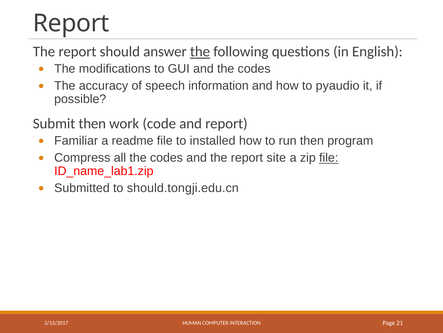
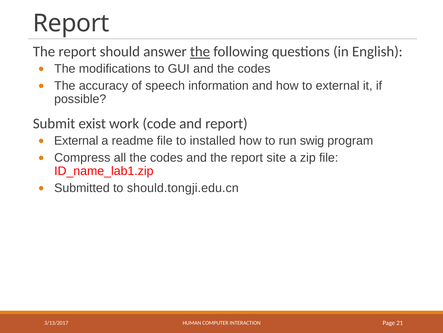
to pyaudio: pyaudio -> external (338, 86)
Submit then: then -> exist (92, 123)
Familiar: Familiar -> External (76, 141)
run then: then -> swig (312, 141)
file underline: present -> none (329, 158)
